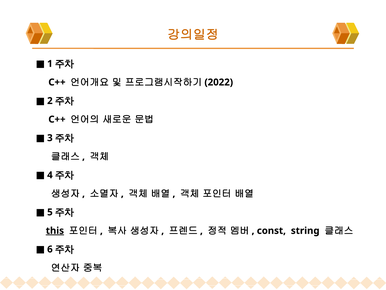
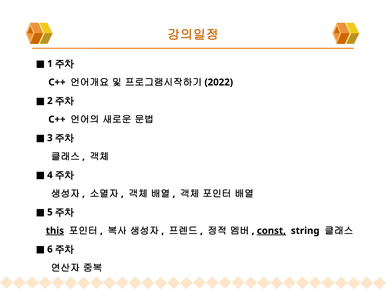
const underline: none -> present (271, 230)
